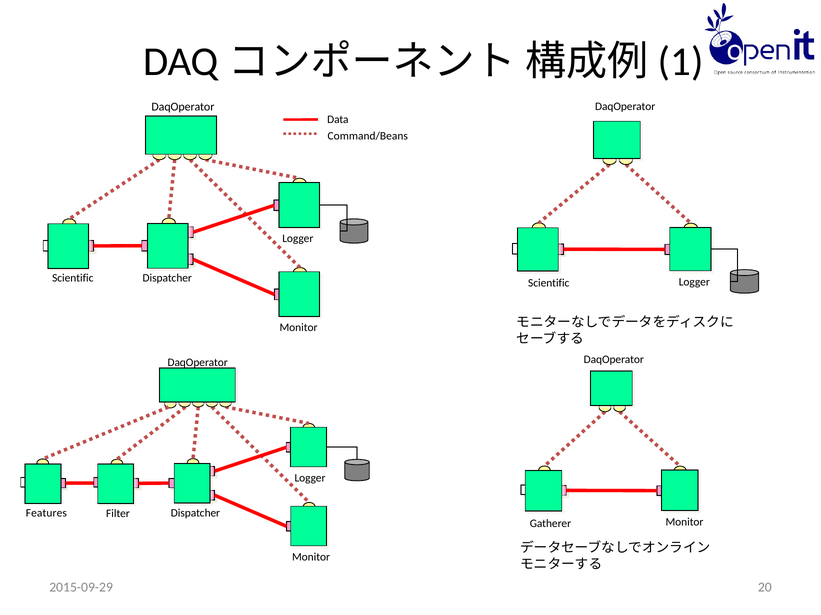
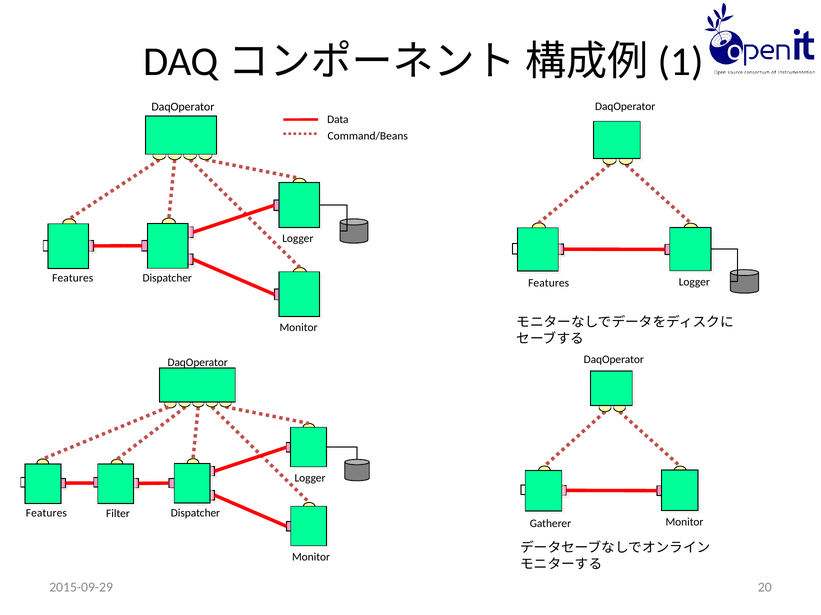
Scientific: Scientific -> Features (73, 279)
Scientific: Scientific -> Features (549, 283)
